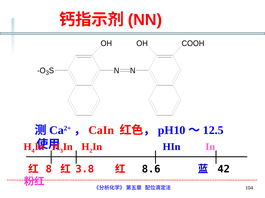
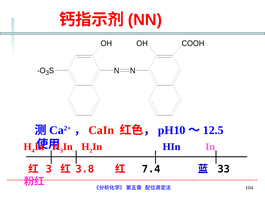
8: 8 -> 3 (49, 170)
8.6: 8.6 -> 7.4 (151, 170)
42: 42 -> 33 (224, 170)
